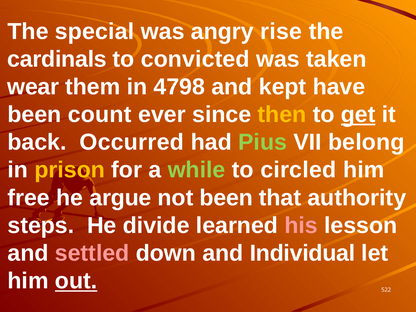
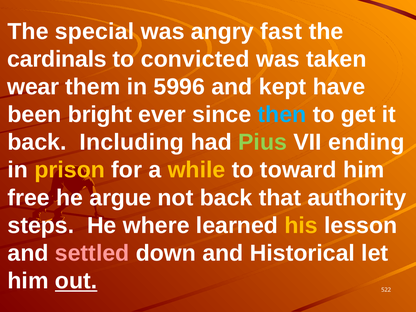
rise: rise -> fast (281, 31)
4798: 4798 -> 5996 (179, 87)
count: count -> bright (100, 115)
then colour: yellow -> light blue (282, 115)
get underline: present -> none (358, 115)
Occurred: Occurred -> Including (132, 142)
belong: belong -> ending (366, 142)
while colour: light green -> yellow (197, 170)
circled: circled -> toward (298, 170)
not been: been -> back (226, 198)
divide: divide -> where (156, 225)
his colour: pink -> yellow (301, 225)
Individual: Individual -> Historical (302, 253)
